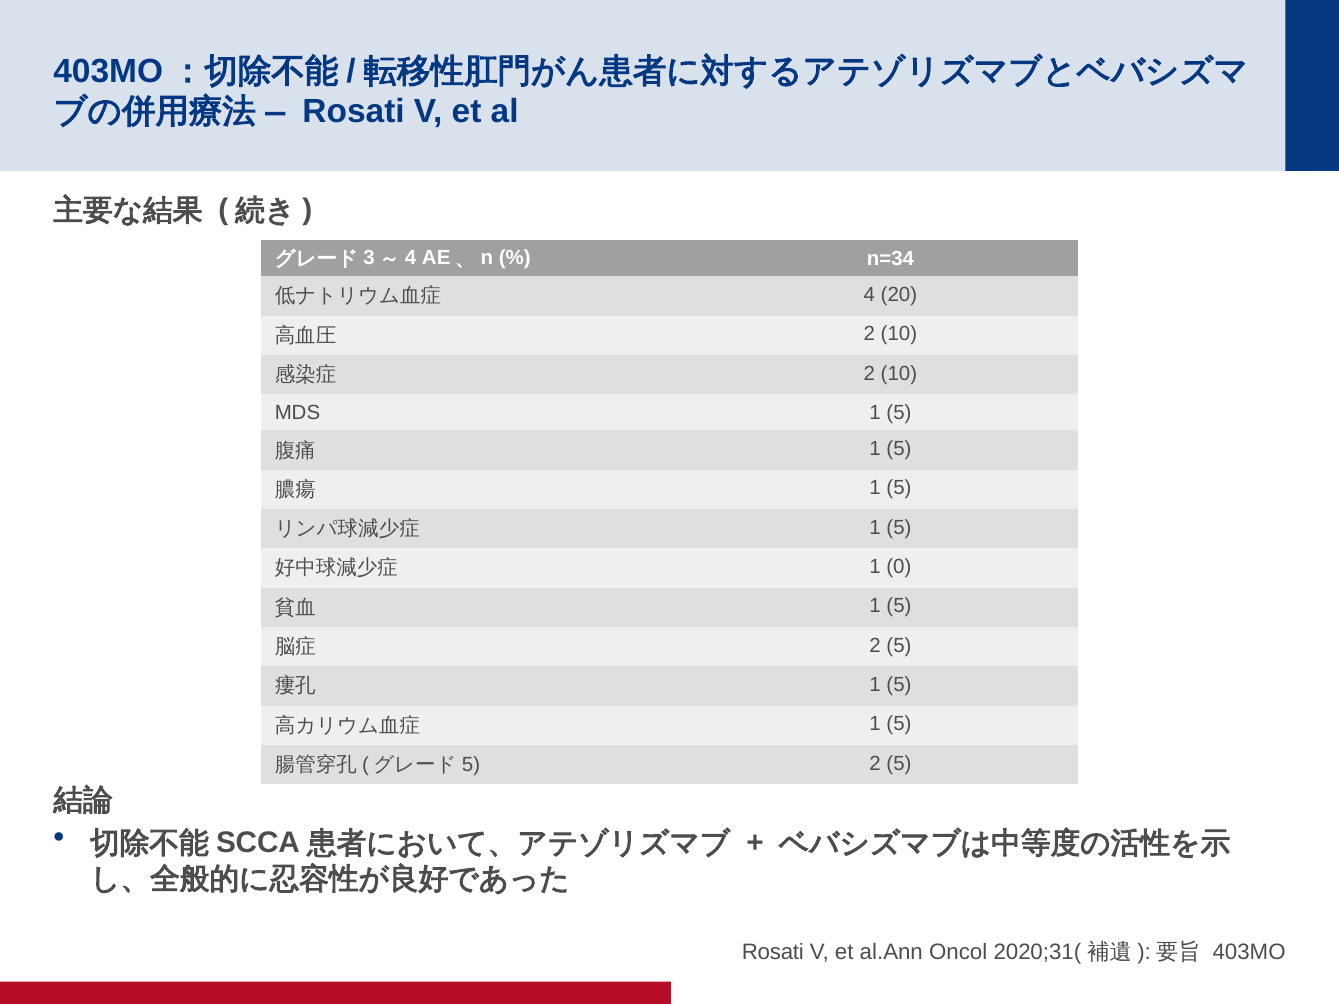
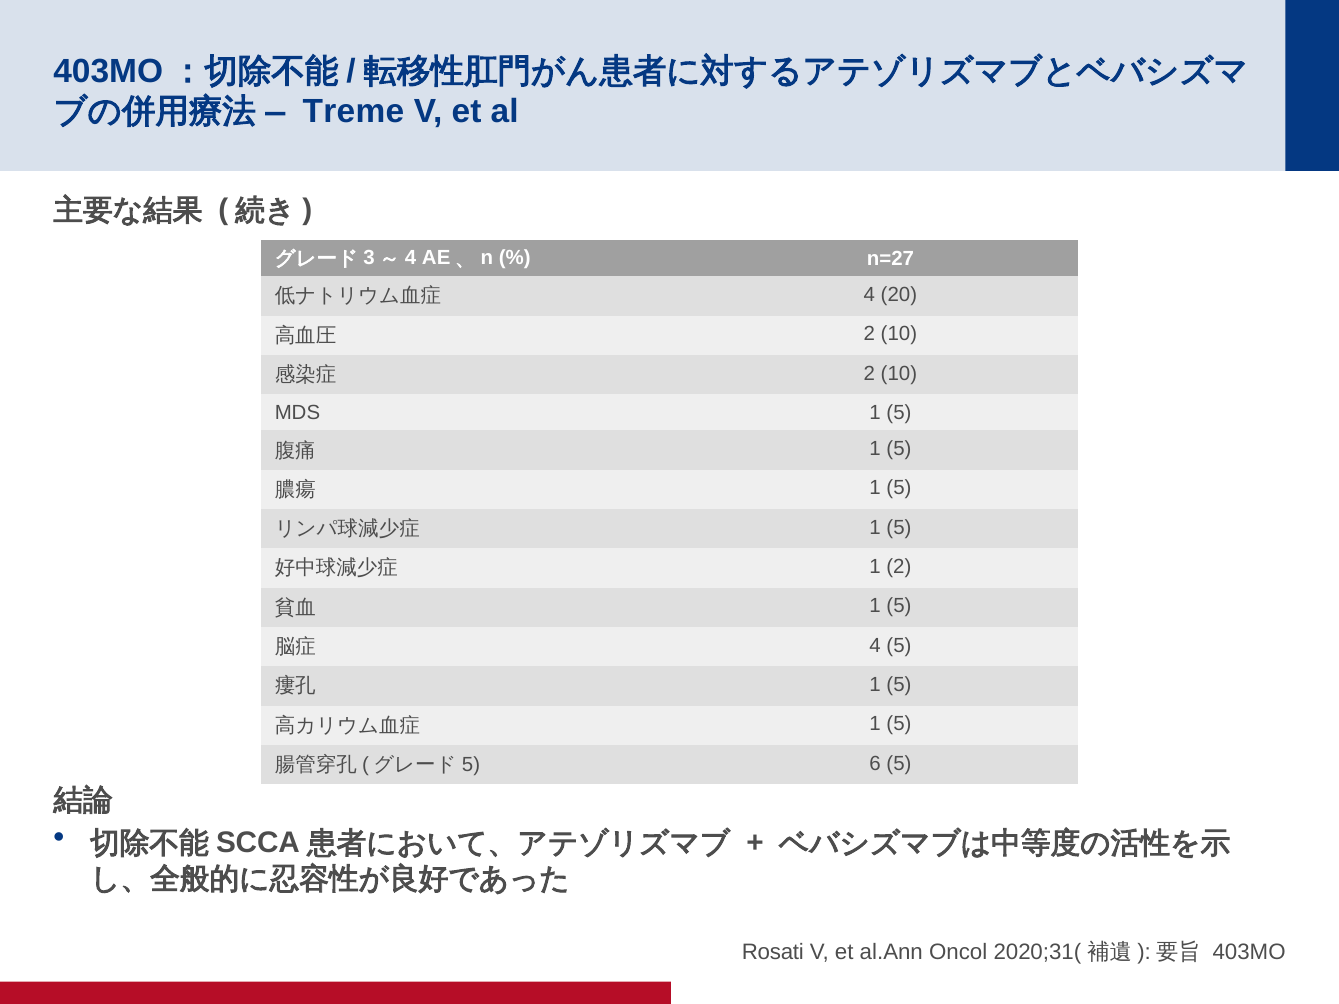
Rosati: Rosati -> Treme (353, 111)
n=34: n=34 -> n=27 (890, 259)
1 0: 0 -> 2 (899, 567)
2: 2 -> 4 (875, 646)
5 2: 2 -> 6 (875, 764)
